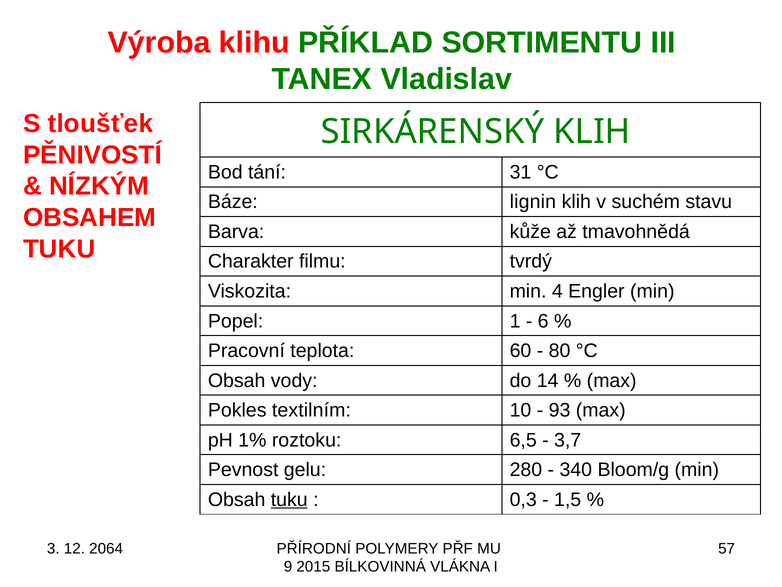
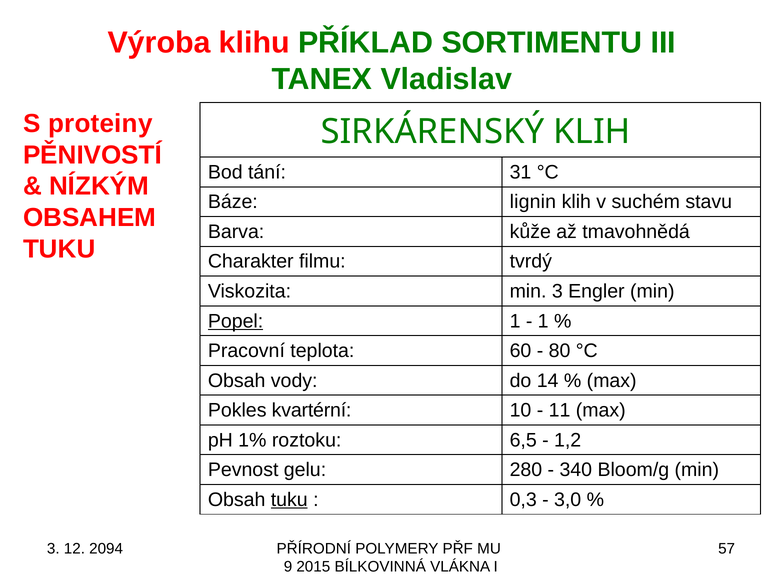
tloušťek: tloušťek -> proteiny (100, 124)
min 4: 4 -> 3 (557, 291)
Popel underline: none -> present (236, 321)
6: 6 -> 1 (543, 321)
textilním: textilním -> kvartérní (312, 410)
93: 93 -> 11 (560, 410)
3,7: 3,7 -> 1,2 (568, 440)
1,5: 1,5 -> 3,0 (568, 499)
2064: 2064 -> 2094 (106, 548)
